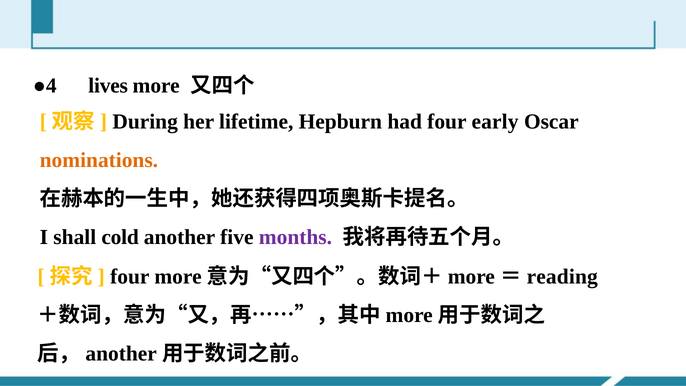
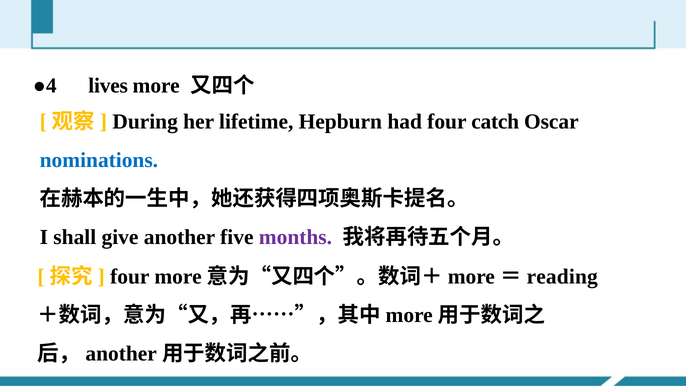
early: early -> catch (495, 121)
nominations colour: orange -> blue (99, 160)
cold: cold -> give (120, 237)
